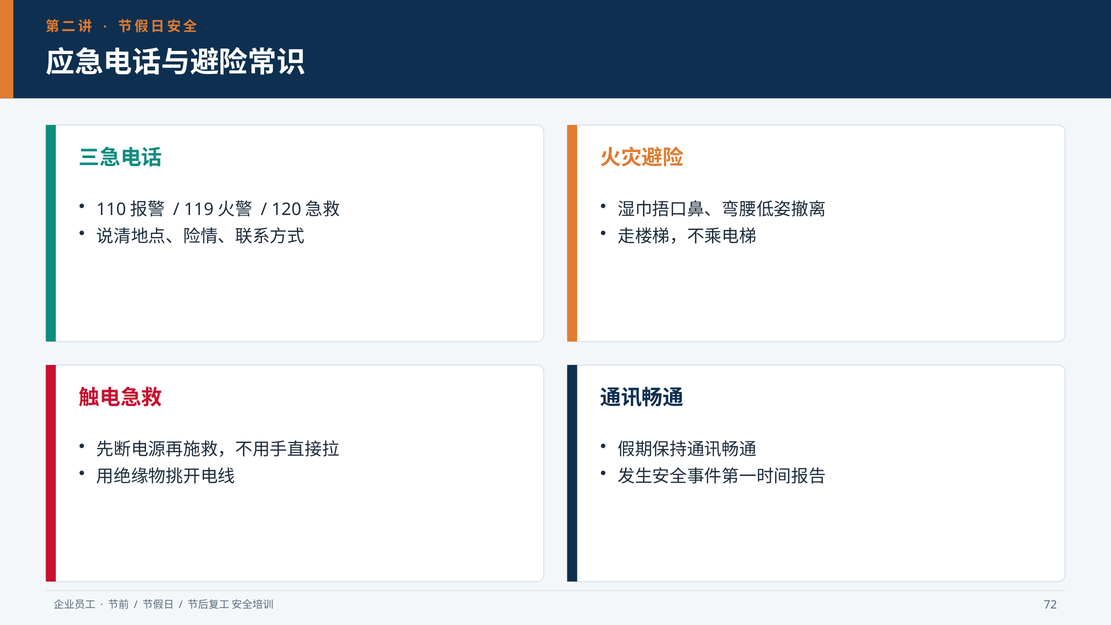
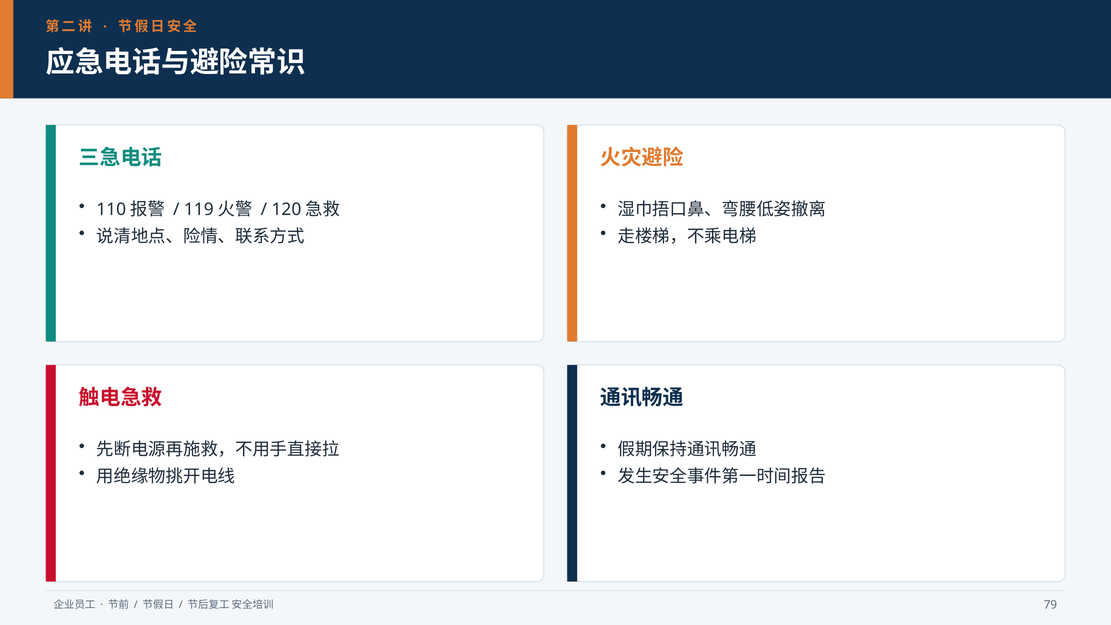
72: 72 -> 79 (1050, 605)
